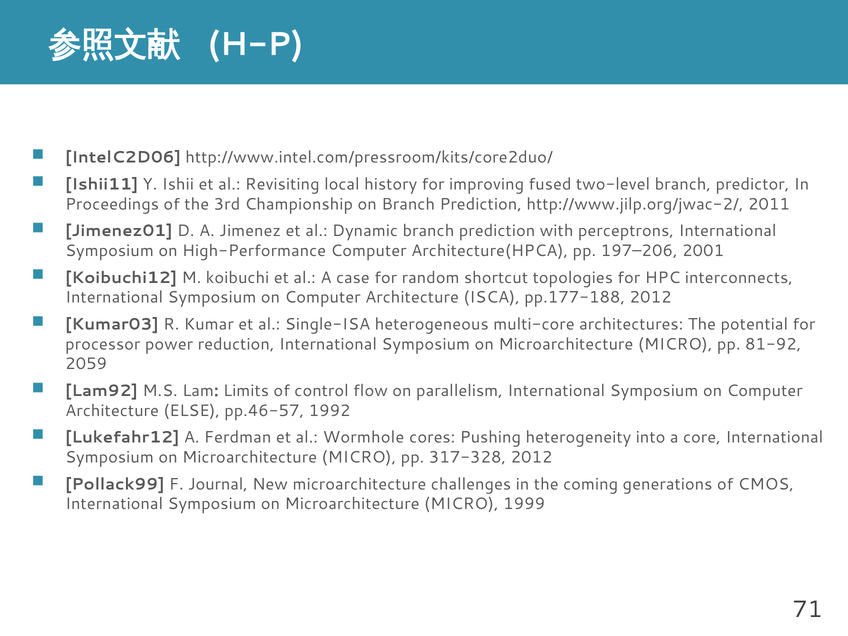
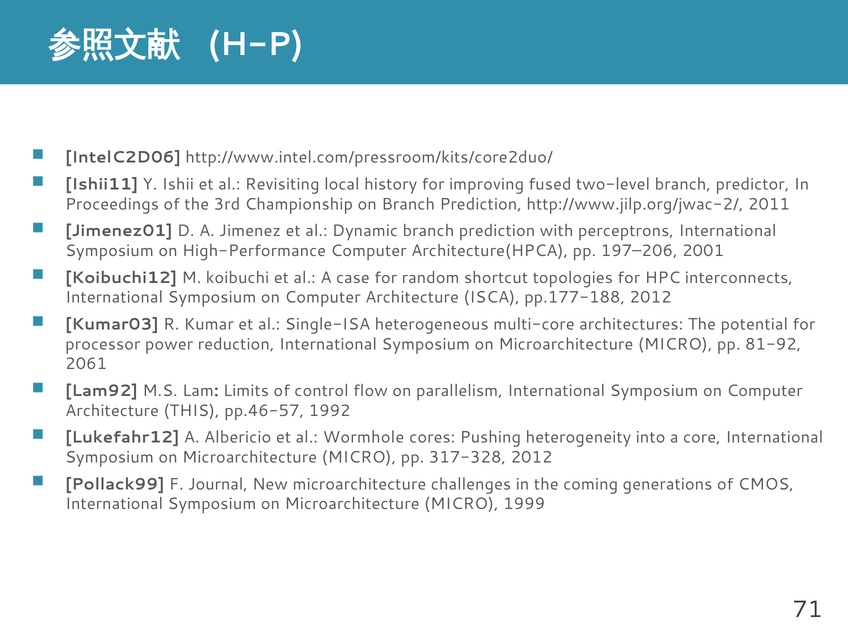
2059: 2059 -> 2061 (86, 364)
ELSE: ELSE -> THIS (192, 411)
Ferdman: Ferdman -> Albericio (238, 437)
